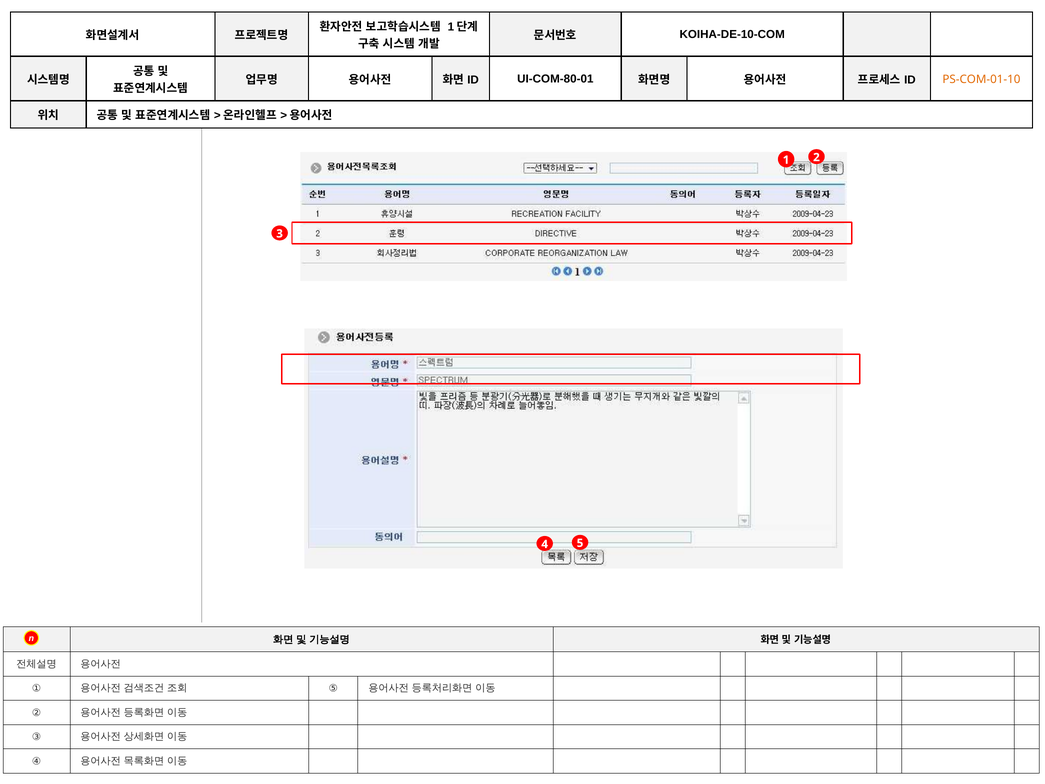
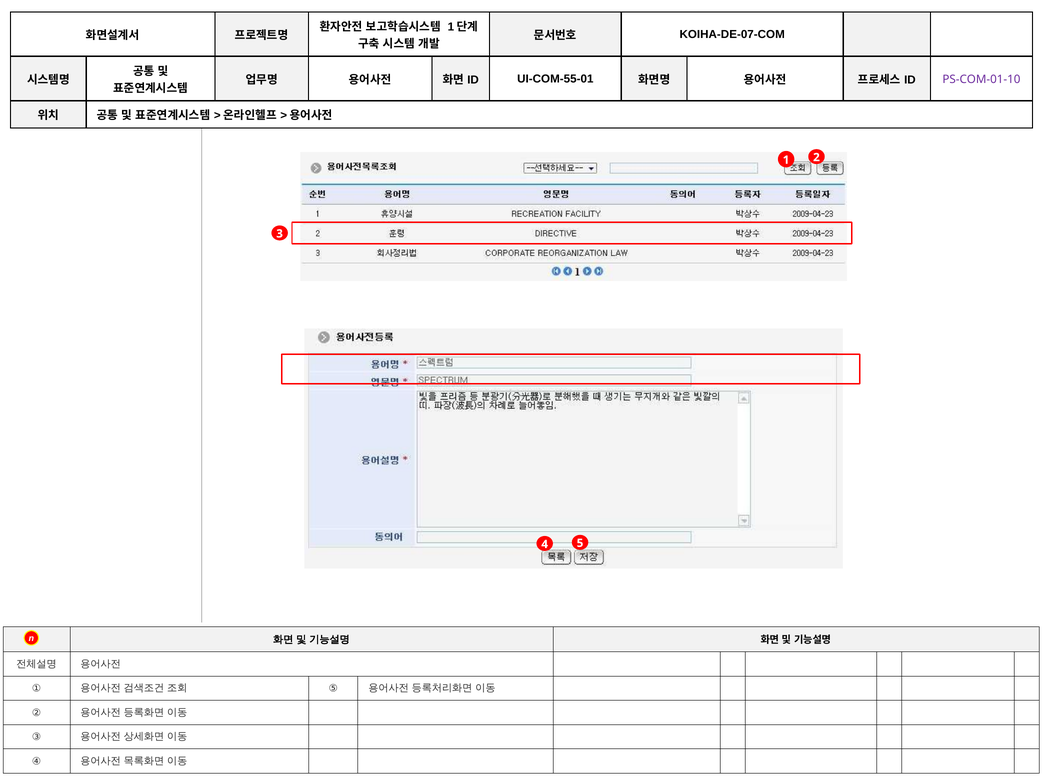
KOIHA-DE-10-COM: KOIHA-DE-10-COM -> KOIHA-DE-07-COM (732, 34)
UI-COM-80-01: UI-COM-80-01 -> UI-COM-55-01 (555, 79)
PS-COM-01-10 colour: orange -> purple (981, 80)
